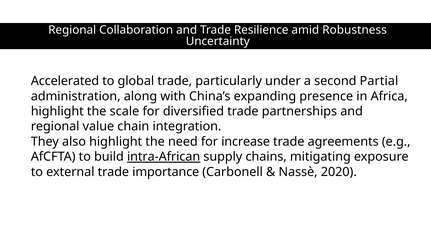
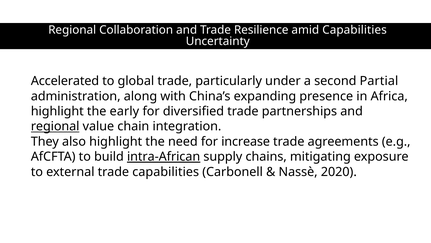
amid Robustness: Robustness -> Capabilities (355, 30)
scale: scale -> early (124, 111)
regional underline: none -> present (55, 126)
trade importance: importance -> capabilities (166, 171)
